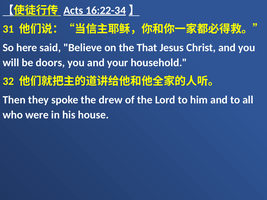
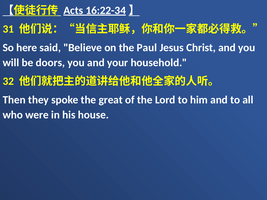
That: That -> Paul (147, 48)
drew: drew -> great (111, 100)
